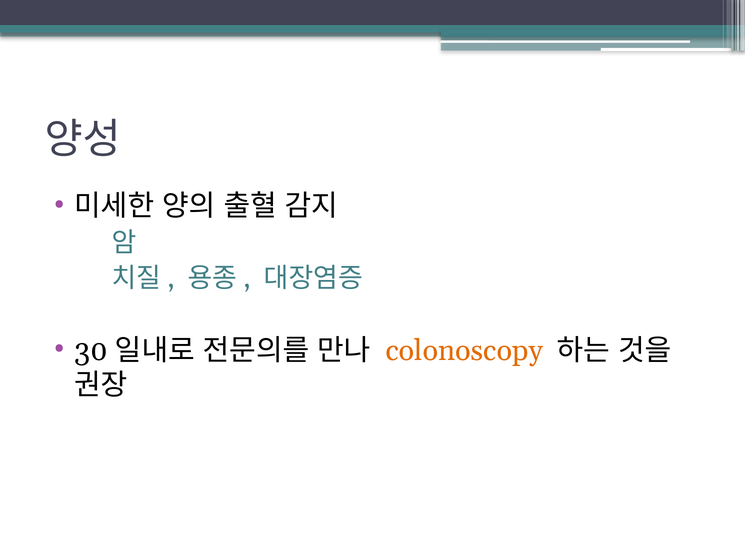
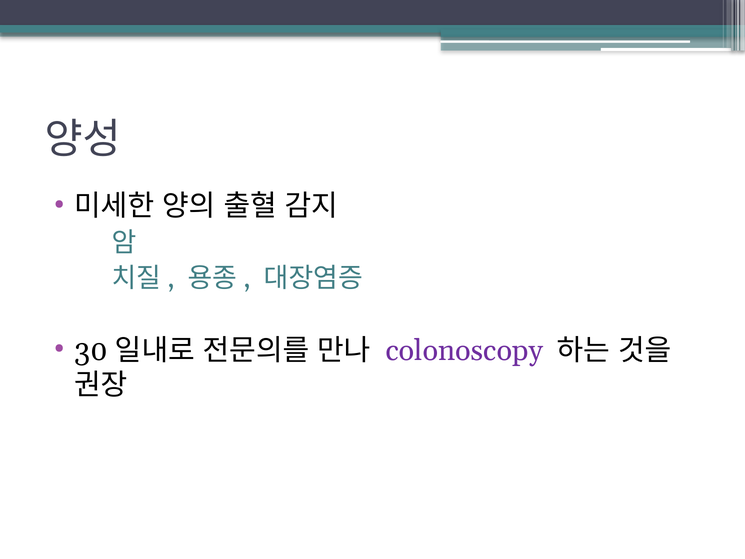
colonoscopy colour: orange -> purple (464, 350)
